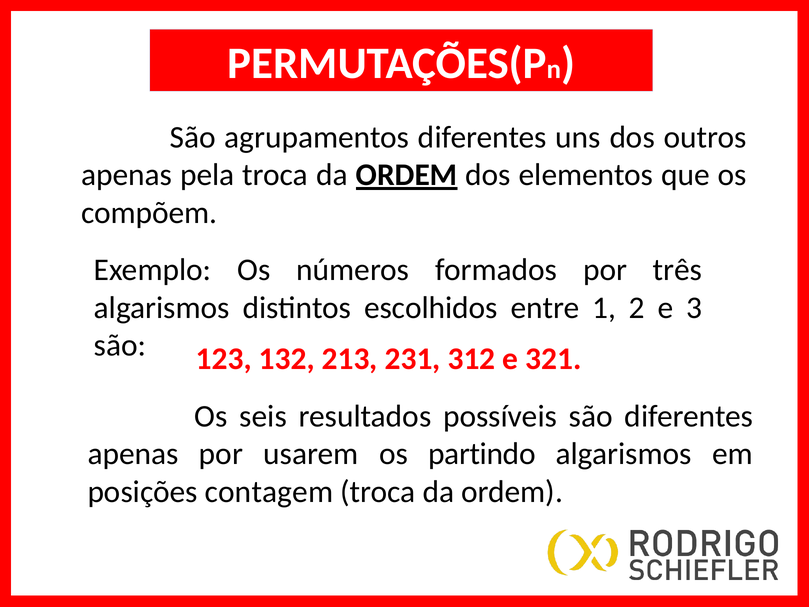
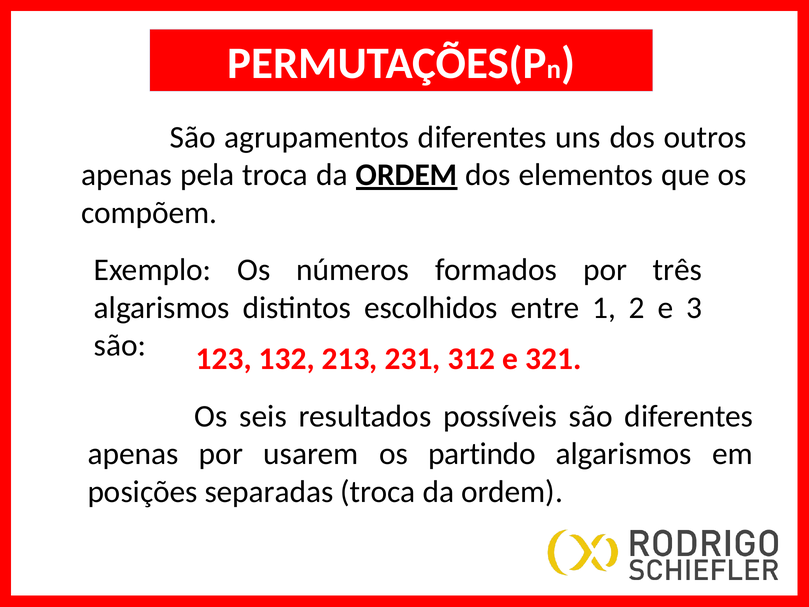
contagem: contagem -> separadas (269, 492)
